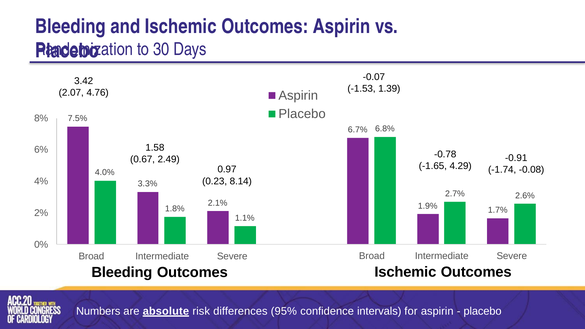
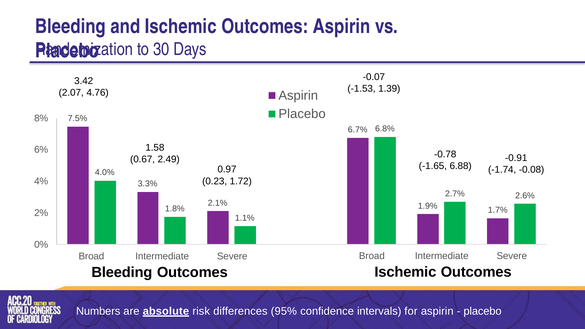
4.29: 4.29 -> 6.88 (461, 166)
8.14: 8.14 -> 1.72 (241, 181)
